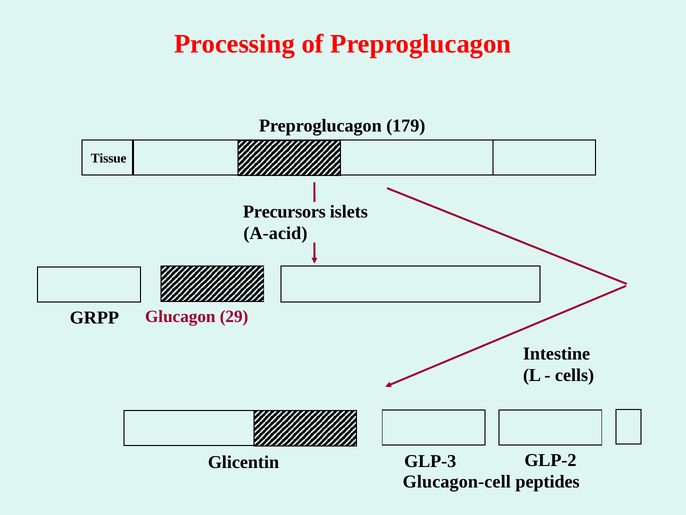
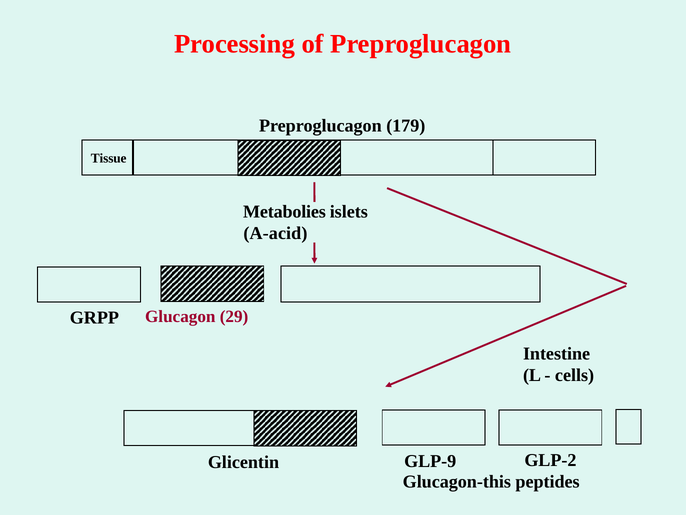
Precursors: Precursors -> Metabolies (284, 211)
GLP-3: GLP-3 -> GLP-9 (430, 461)
Glucagon-cell: Glucagon-cell -> Glucagon-this (457, 481)
